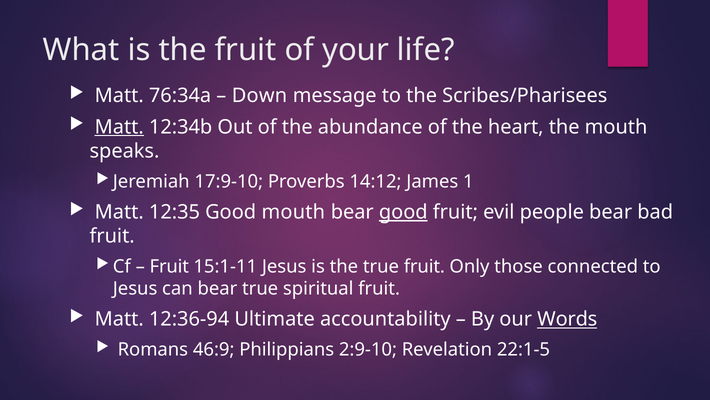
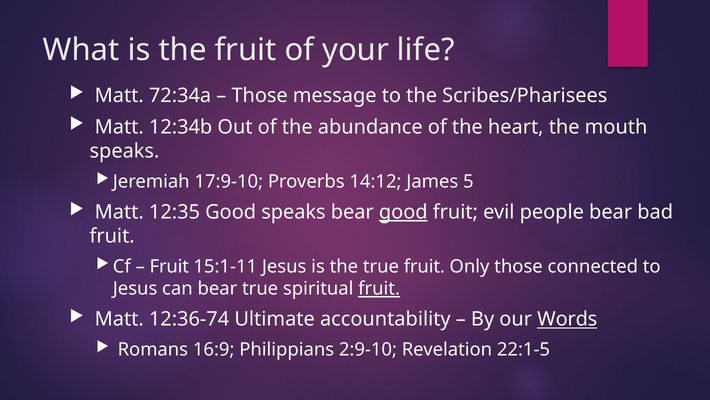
76:34a: 76:34a -> 72:34a (180, 95)
Down: Down -> Those (260, 95)
Matt underline: present -> none (119, 127)
1: 1 -> 5 (468, 181)
Good mouth: mouth -> speaks (293, 212)
fruit underline: none -> present (379, 288)
12:36-94: 12:36-94 -> 12:36-74 (189, 319)
46:9: 46:9 -> 16:9 (214, 349)
